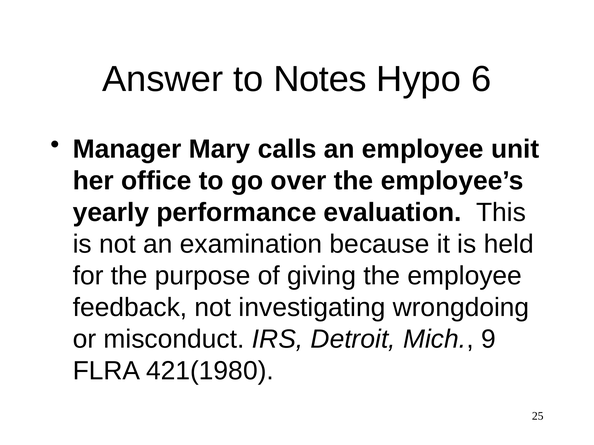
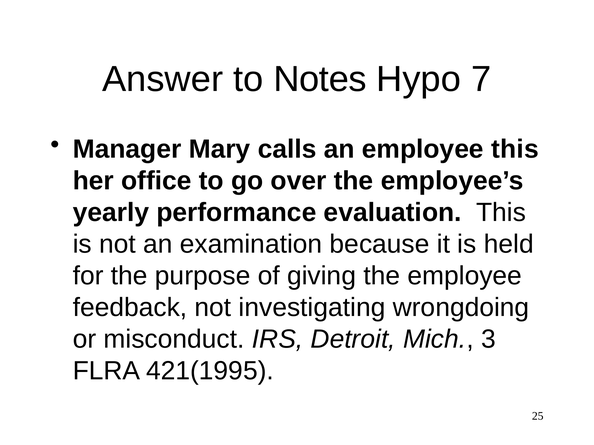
6: 6 -> 7 (481, 79)
employee unit: unit -> this (515, 149)
9: 9 -> 3 (488, 339)
421(1980: 421(1980 -> 421(1995 (210, 371)
